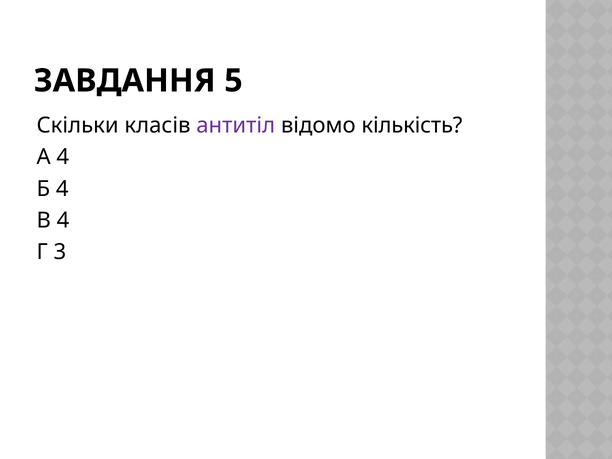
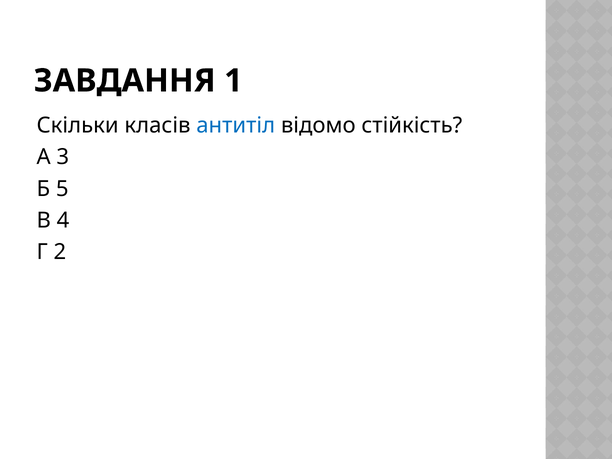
5: 5 -> 1 (233, 81)
антитіл colour: purple -> blue (236, 126)
кількість: кількість -> стійкість (412, 126)
А 4: 4 -> 3 (63, 157)
Б 4: 4 -> 5 (62, 189)
3: 3 -> 2 (60, 252)
